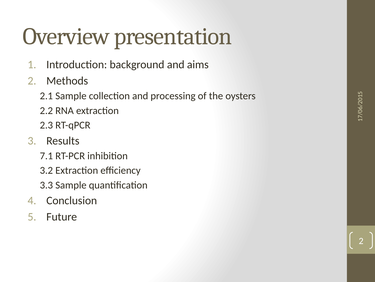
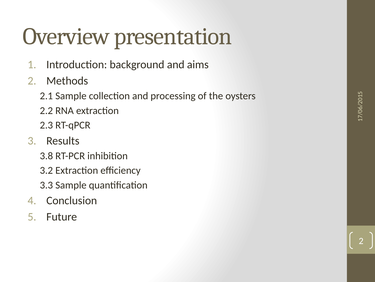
7.1: 7.1 -> 3.8 (46, 155)
